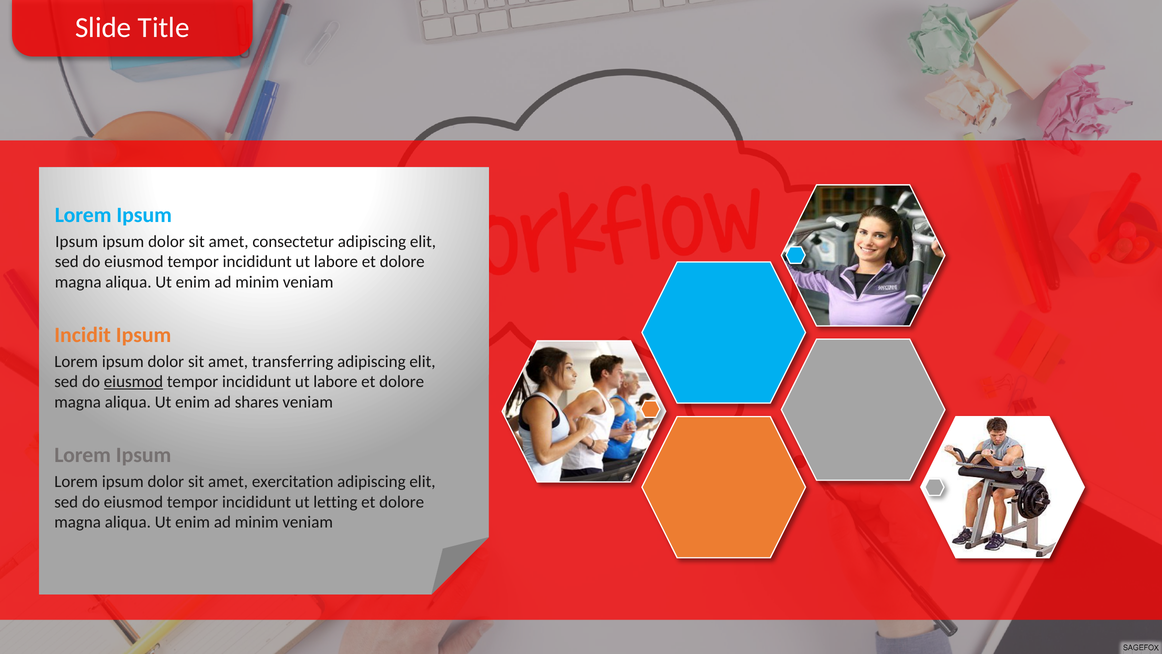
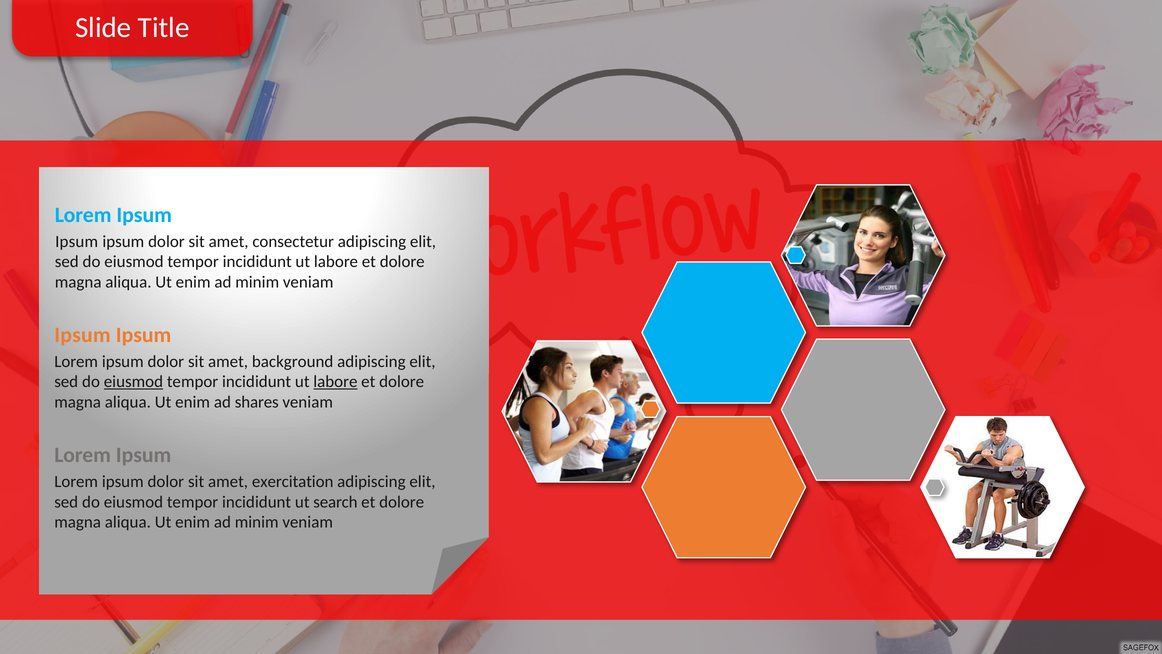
Incidit: Incidit -> Ipsum (82, 335)
transferring: transferring -> background (293, 361)
labore underline: none -> present (335, 382)
letting: letting -> search (335, 502)
